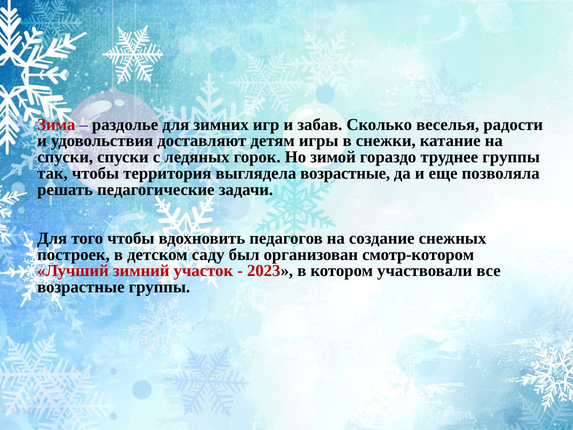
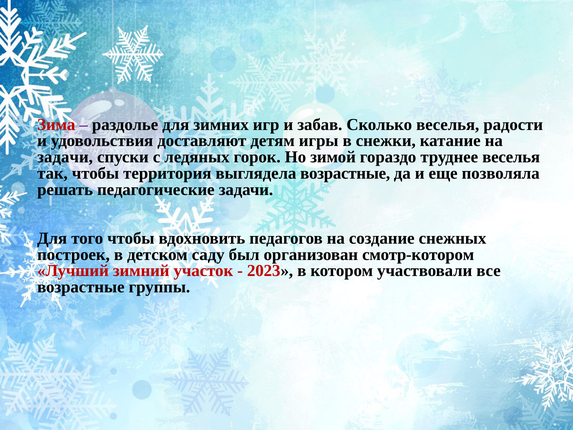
спуски: спуски -> задачи (65, 157)
труднее группы: группы -> веселья (511, 157)
